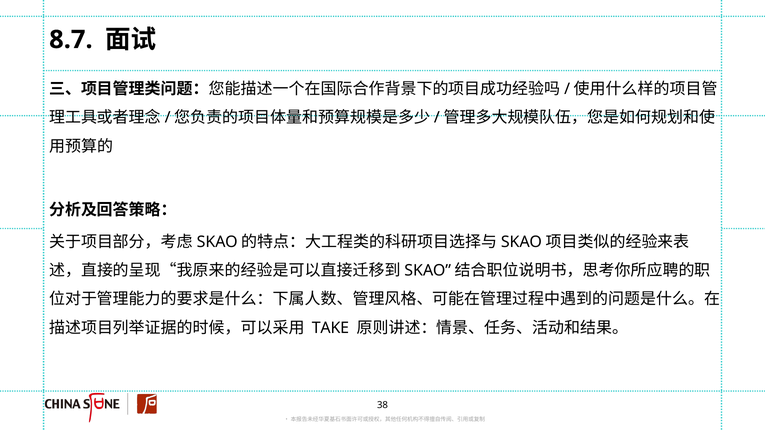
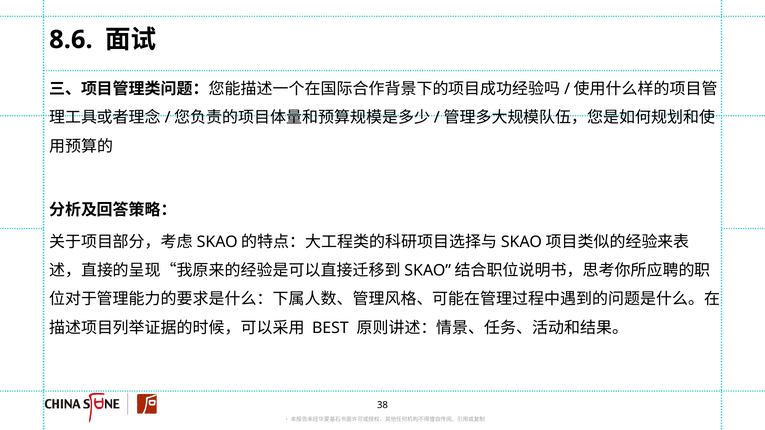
8.7: 8.7 -> 8.6 (71, 40)
TAKE: TAKE -> BEST (330, 328)
